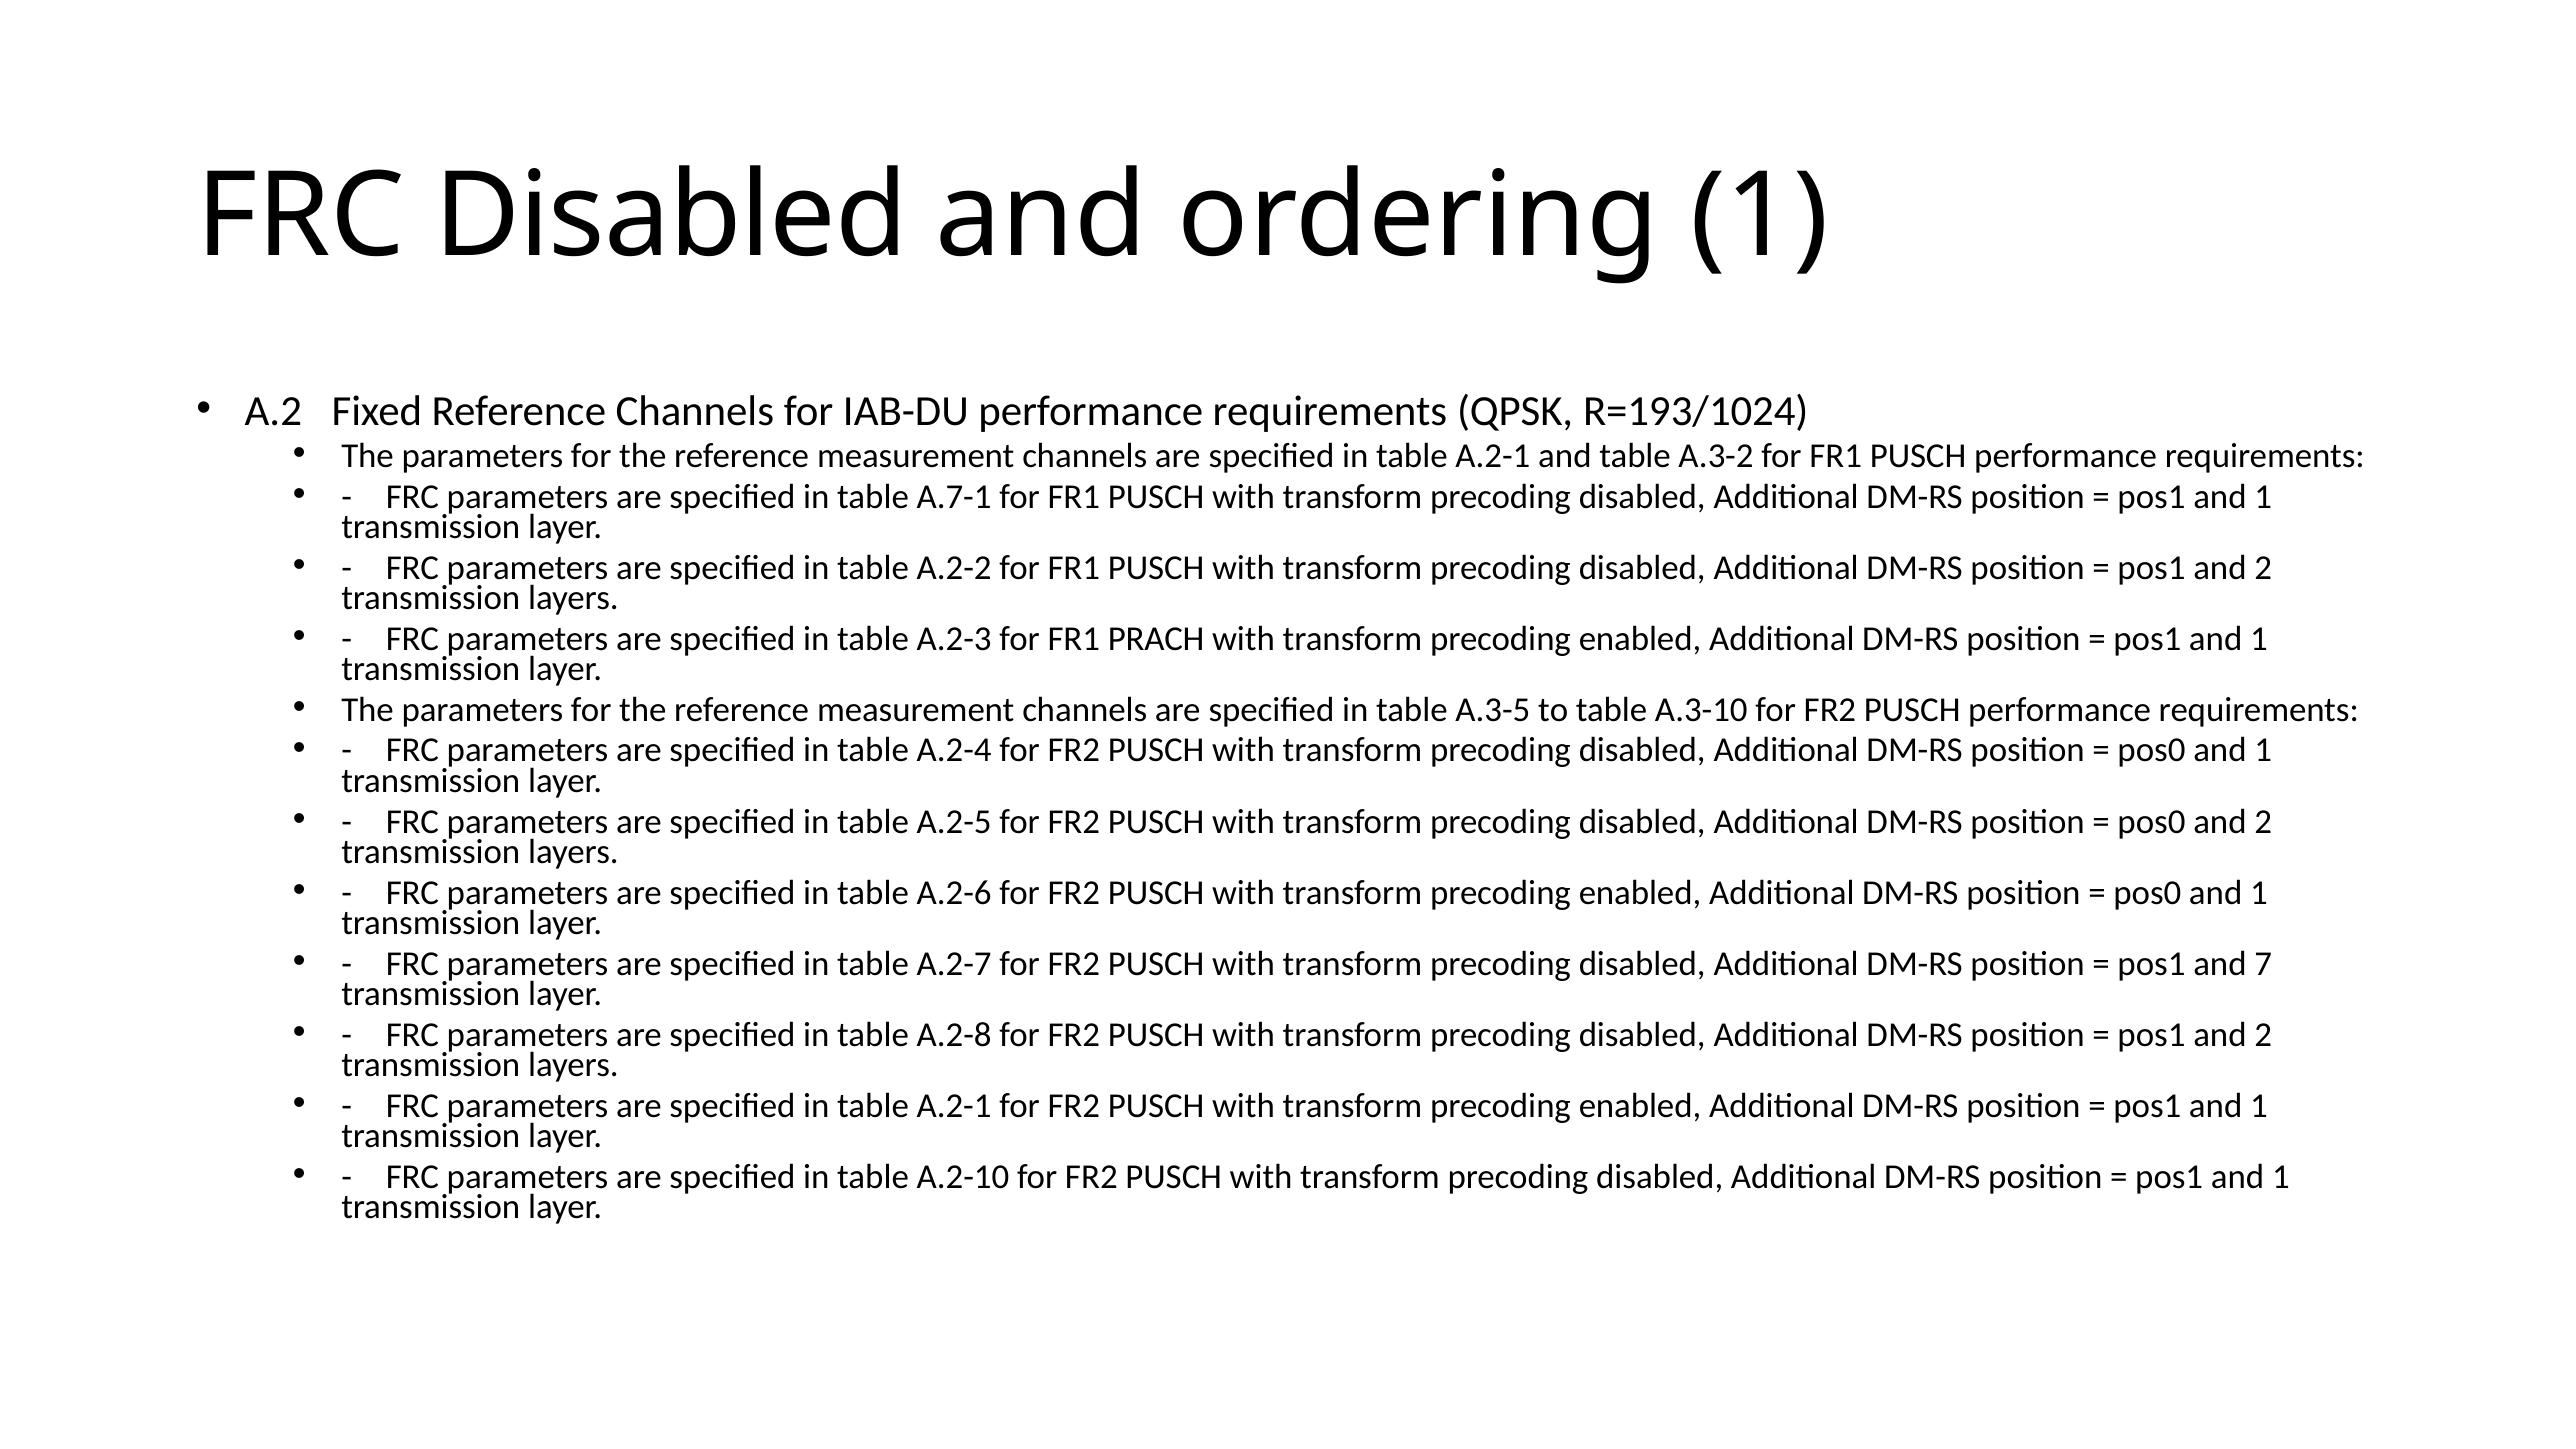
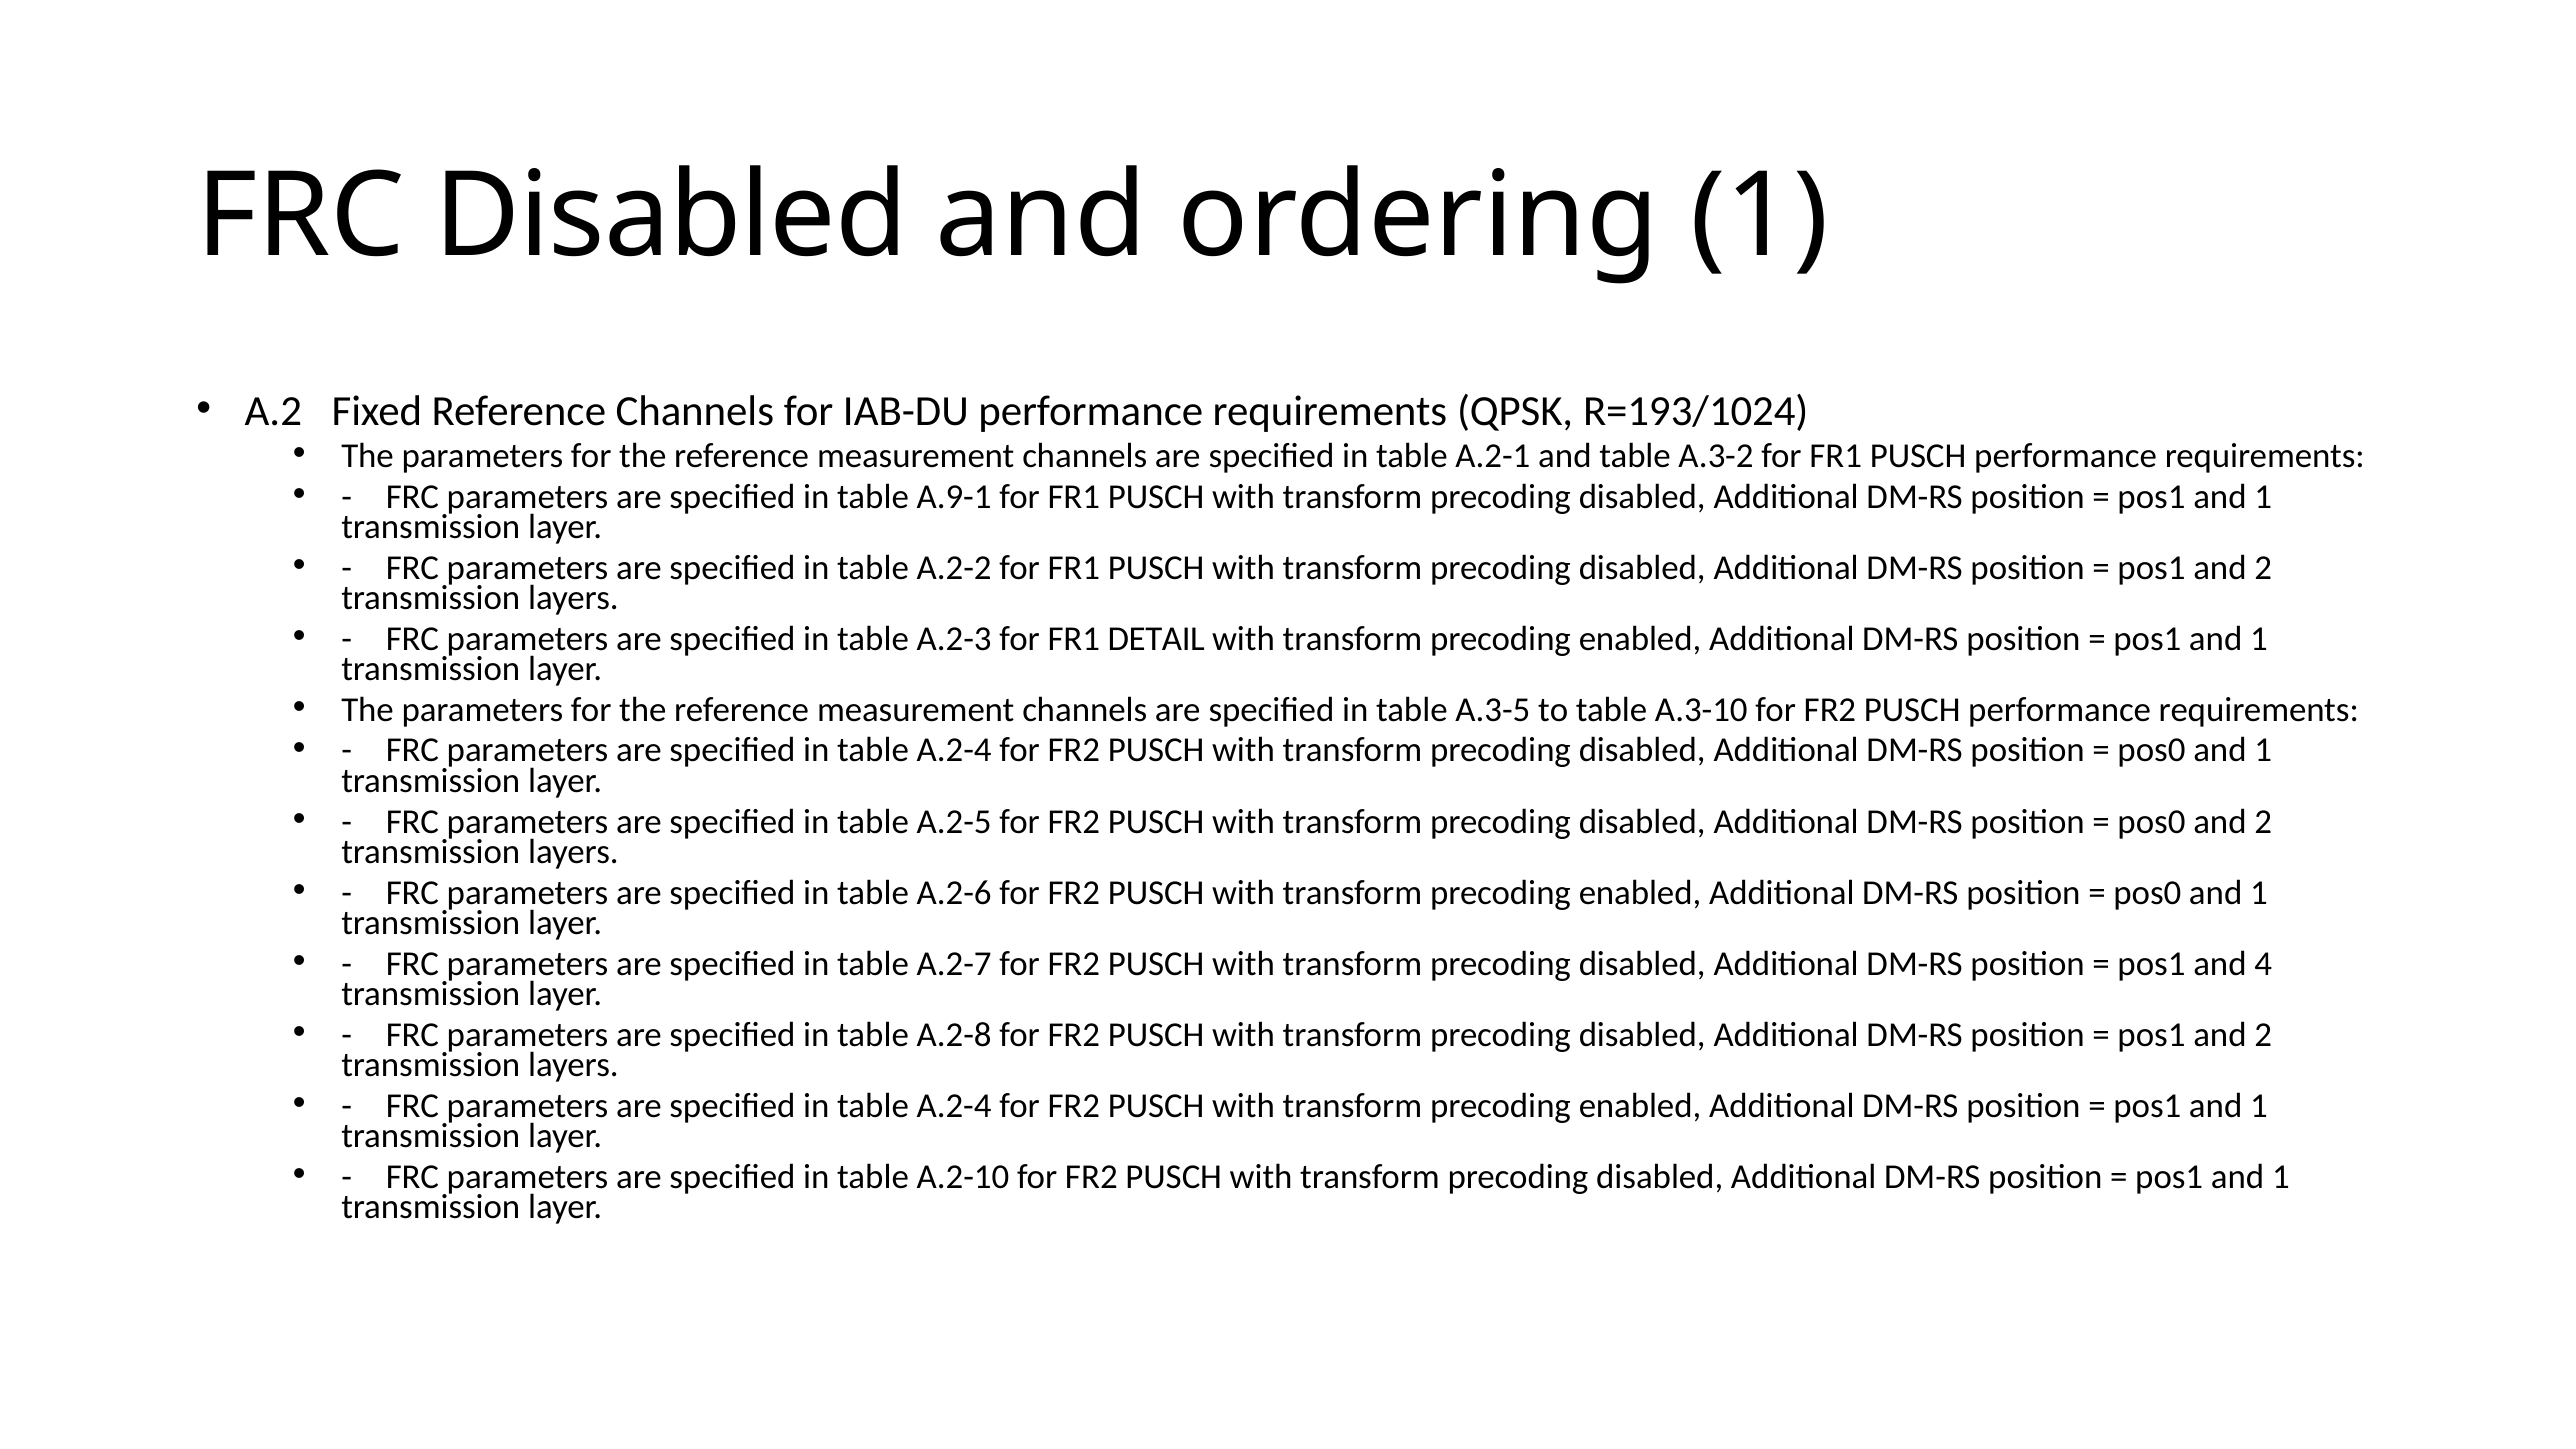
A.7-1: A.7-1 -> A.9-1 (954, 496)
PRACH: PRACH -> DETAIL (1156, 639)
7: 7 -> 4 (2263, 964)
A.2-1: A.2-1 -> A.2-4 (954, 1106)
